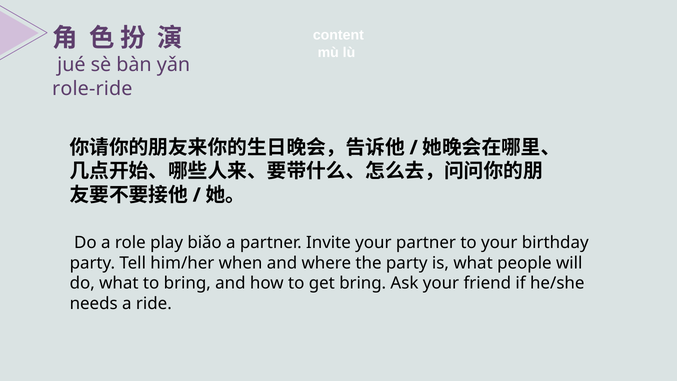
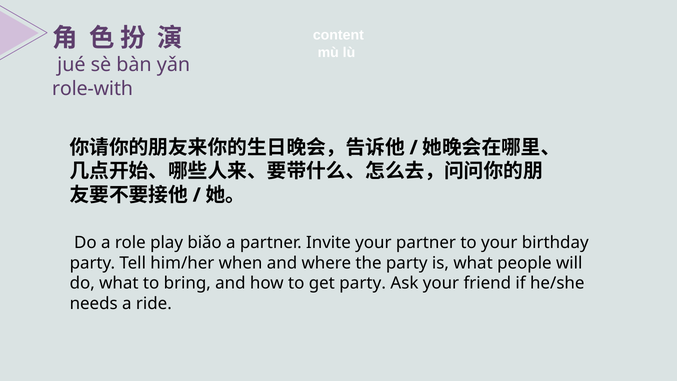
role-ride: role-ride -> role-with (92, 88)
get bring: bring -> party (363, 283)
